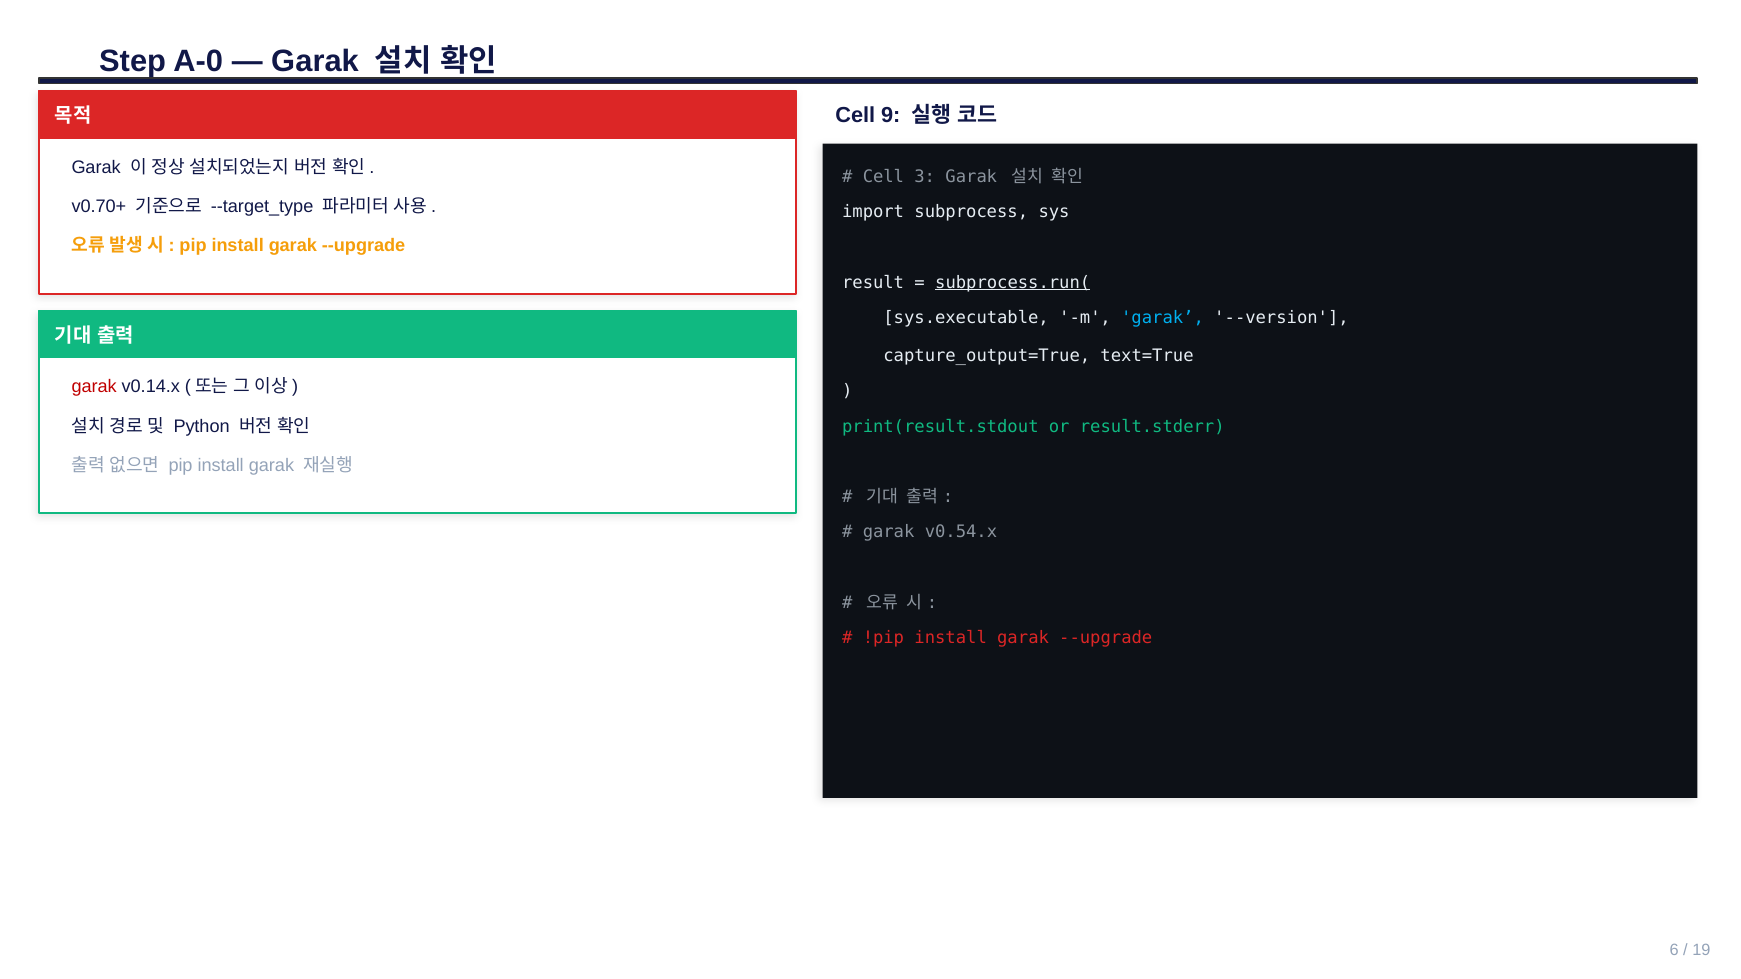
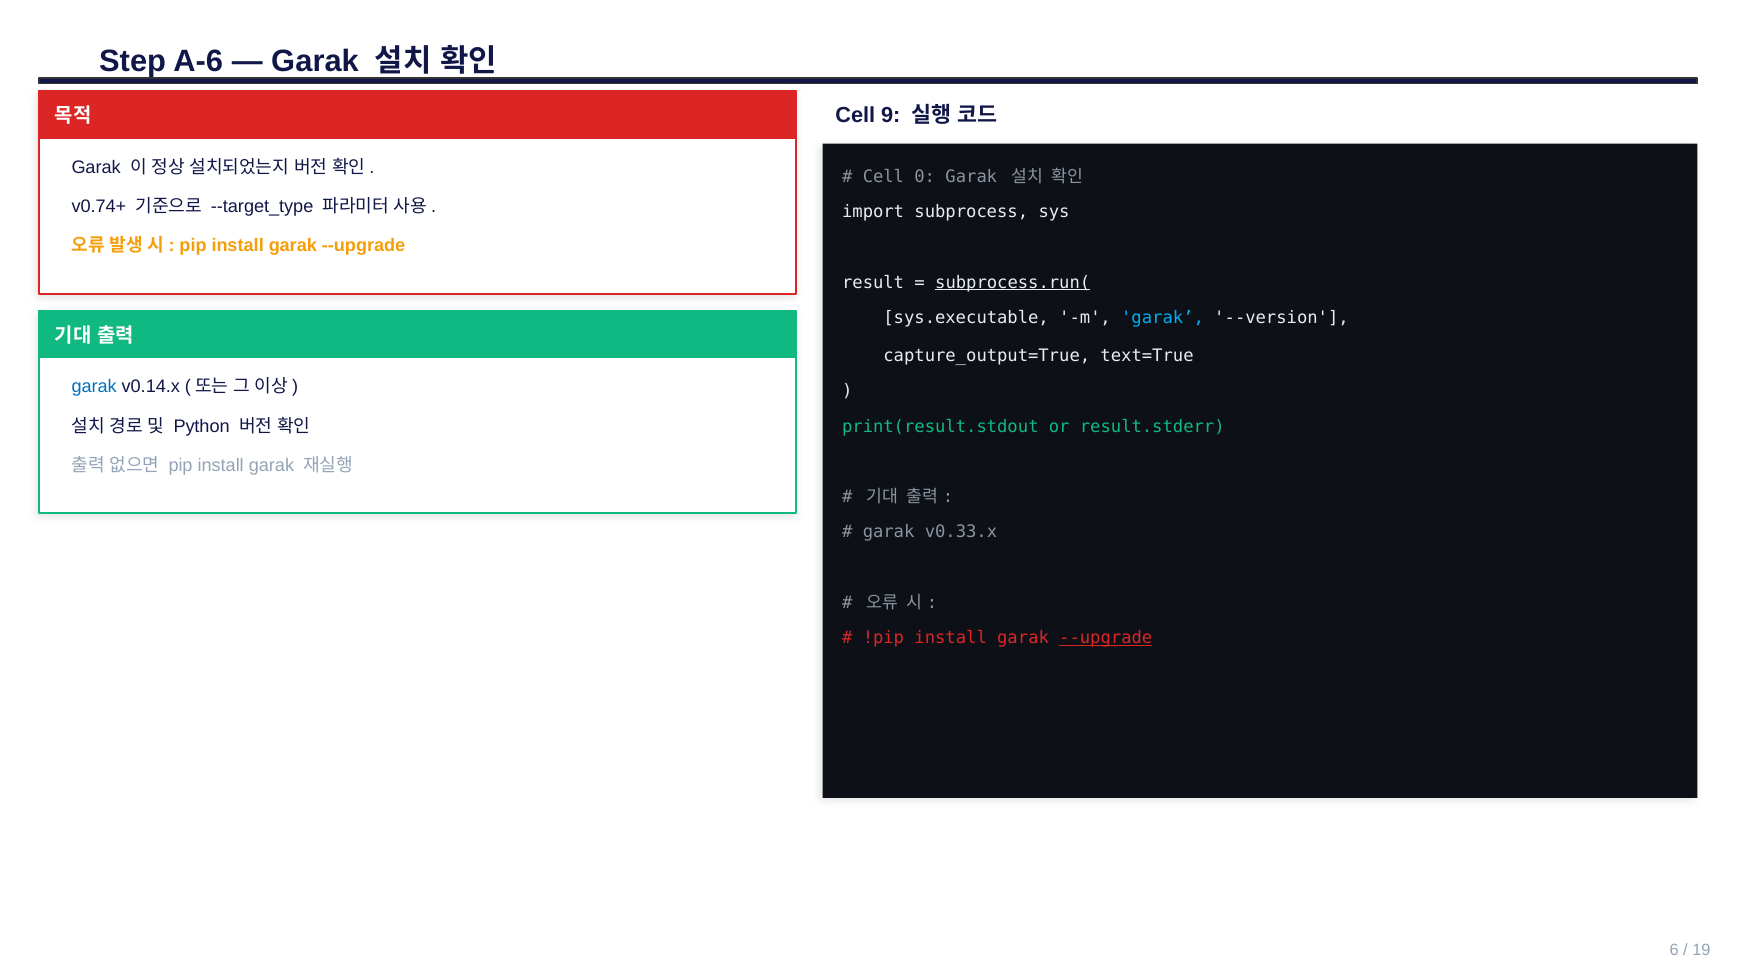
A-0: A-0 -> A-6 (198, 61)
3: 3 -> 0 (925, 177)
v0.70+: v0.70+ -> v0.74+ (99, 207)
garak colour: red -> blue (94, 387)
v0.54.x: v0.54.x -> v0.33.x (961, 532)
--upgrade underline: none -> present (1106, 638)
